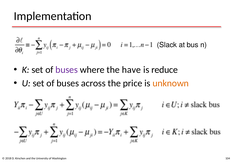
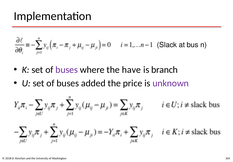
reduce: reduce -> branch (165, 70)
across: across -> added (93, 83)
unknown colour: orange -> purple (171, 83)
